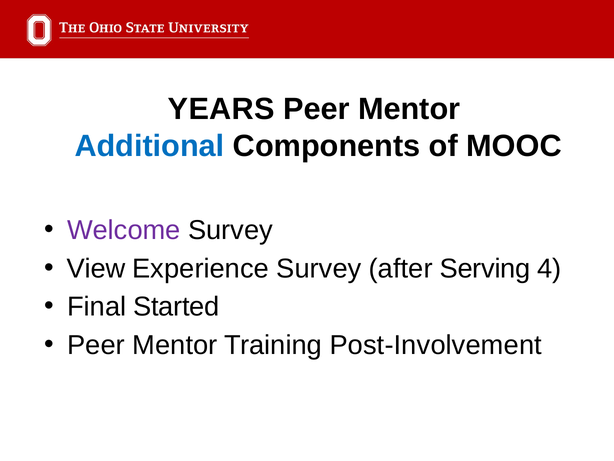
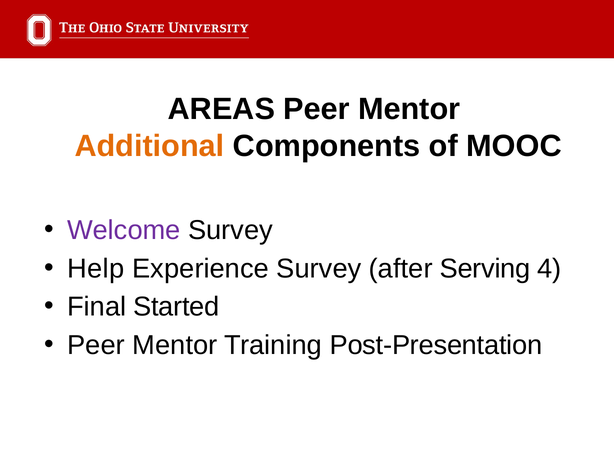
YEARS: YEARS -> AREAS (221, 109)
Additional colour: blue -> orange (150, 146)
View: View -> Help (96, 268)
Post-Involvement: Post-Involvement -> Post-Presentation (436, 345)
